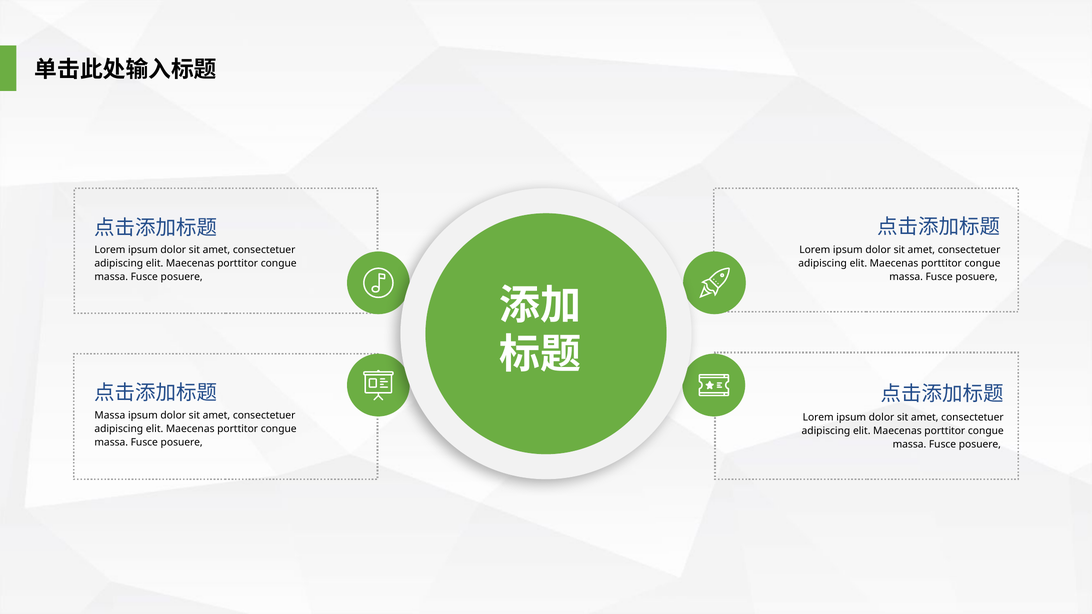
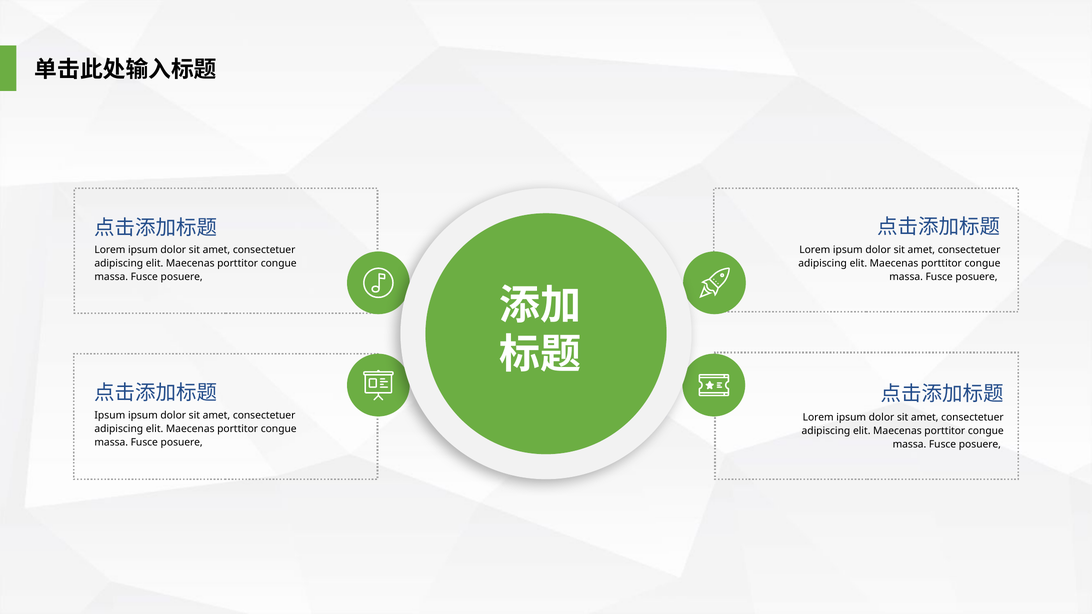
Massa: Massa -> Ipsum (110, 416)
